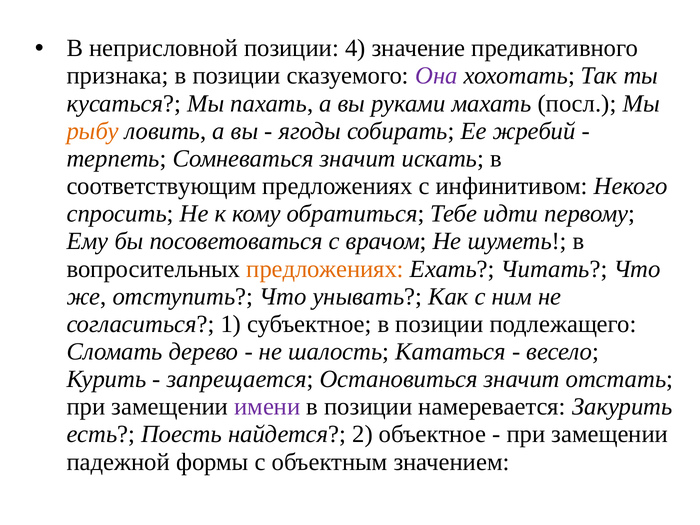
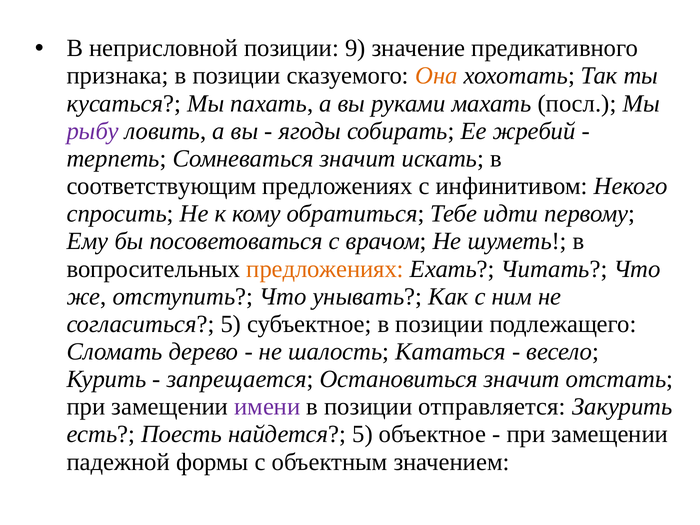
4: 4 -> 9 (355, 48)
Она colour: purple -> orange (436, 76)
рыбу colour: orange -> purple (93, 131)
согласиться 1: 1 -> 5 (231, 324)
намеревается: намеревается -> отправляется (492, 407)
найдется 2: 2 -> 5 (363, 434)
